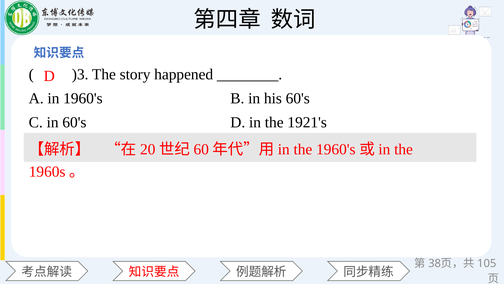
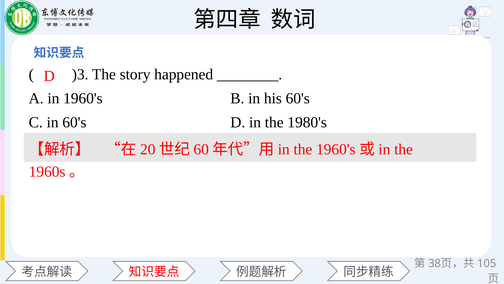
1921's: 1921's -> 1980's (307, 122)
